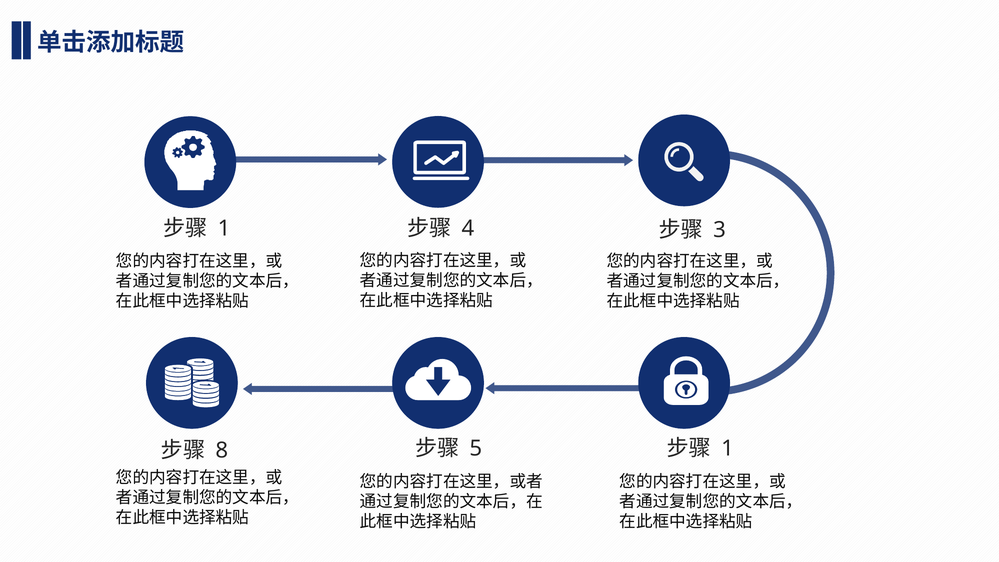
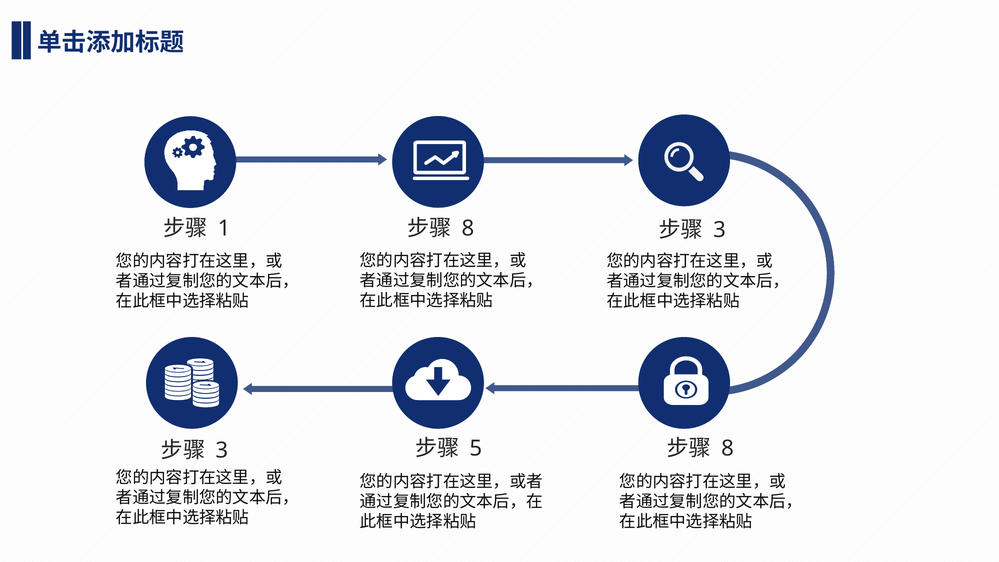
4: 4 -> 8 (468, 228)
1: 1 -> 8 (728, 449)
8: 8 -> 3 (222, 450)
